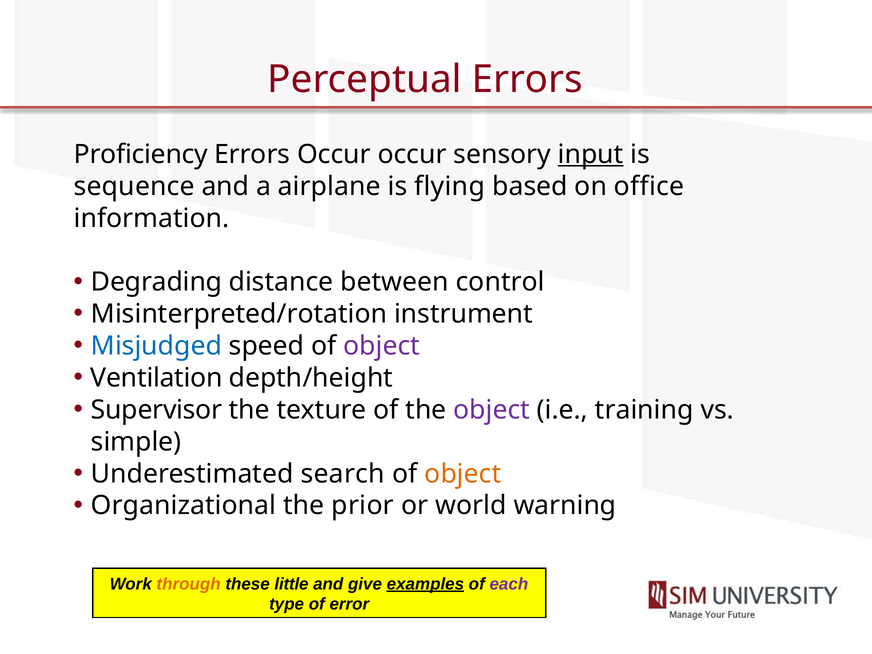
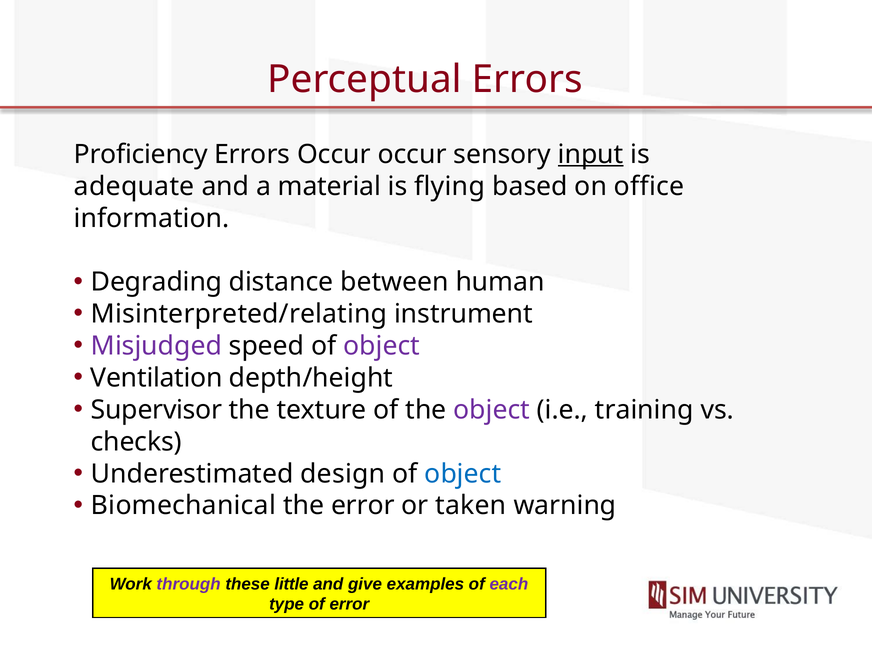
sequence: sequence -> adequate (134, 186)
airplane: airplane -> material (329, 186)
control: control -> human (500, 282)
Misinterpreted/rotation: Misinterpreted/rotation -> Misinterpreted/relating (239, 314)
Misjudged colour: blue -> purple (156, 346)
simple: simple -> checks (136, 442)
search: search -> design (343, 474)
object colour: orange -> blue (463, 474)
Organizational: Organizational -> Biomechanical (183, 506)
the prior: prior -> error (363, 506)
world: world -> taken (471, 506)
through colour: orange -> purple (189, 584)
examples underline: present -> none (425, 584)
